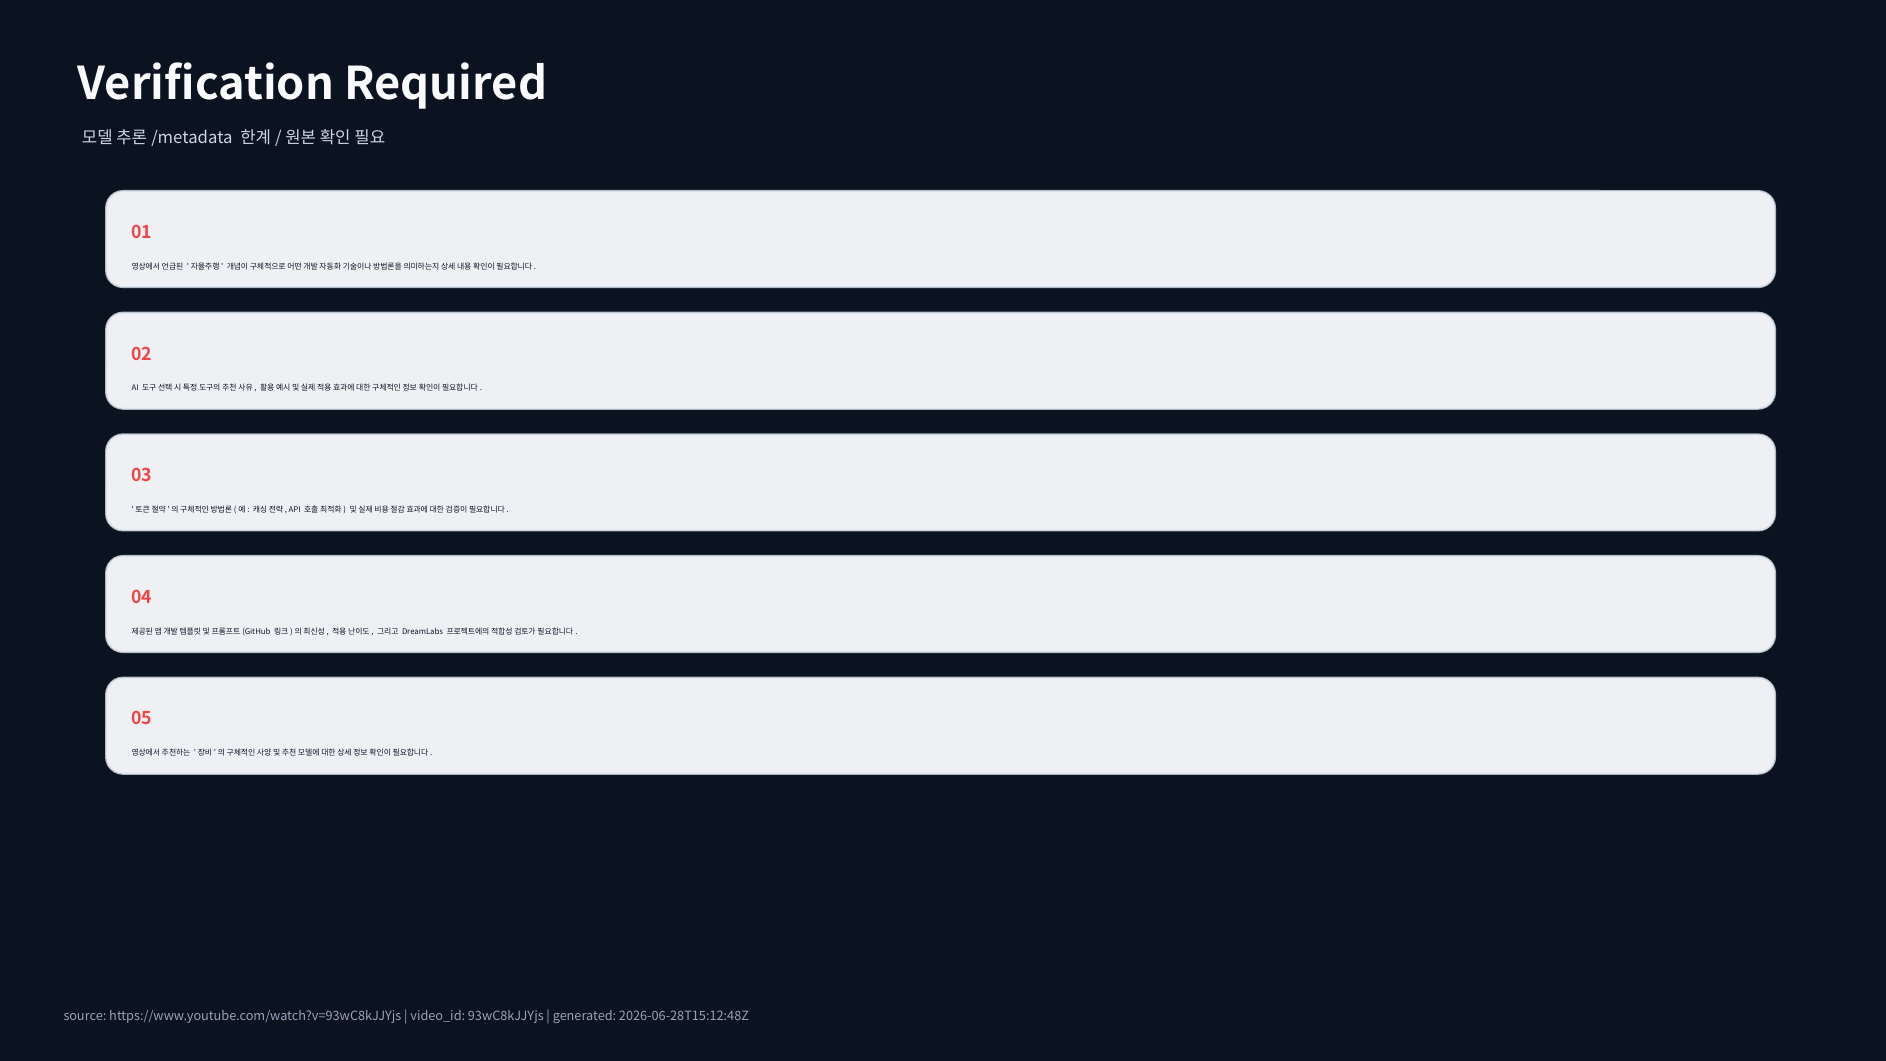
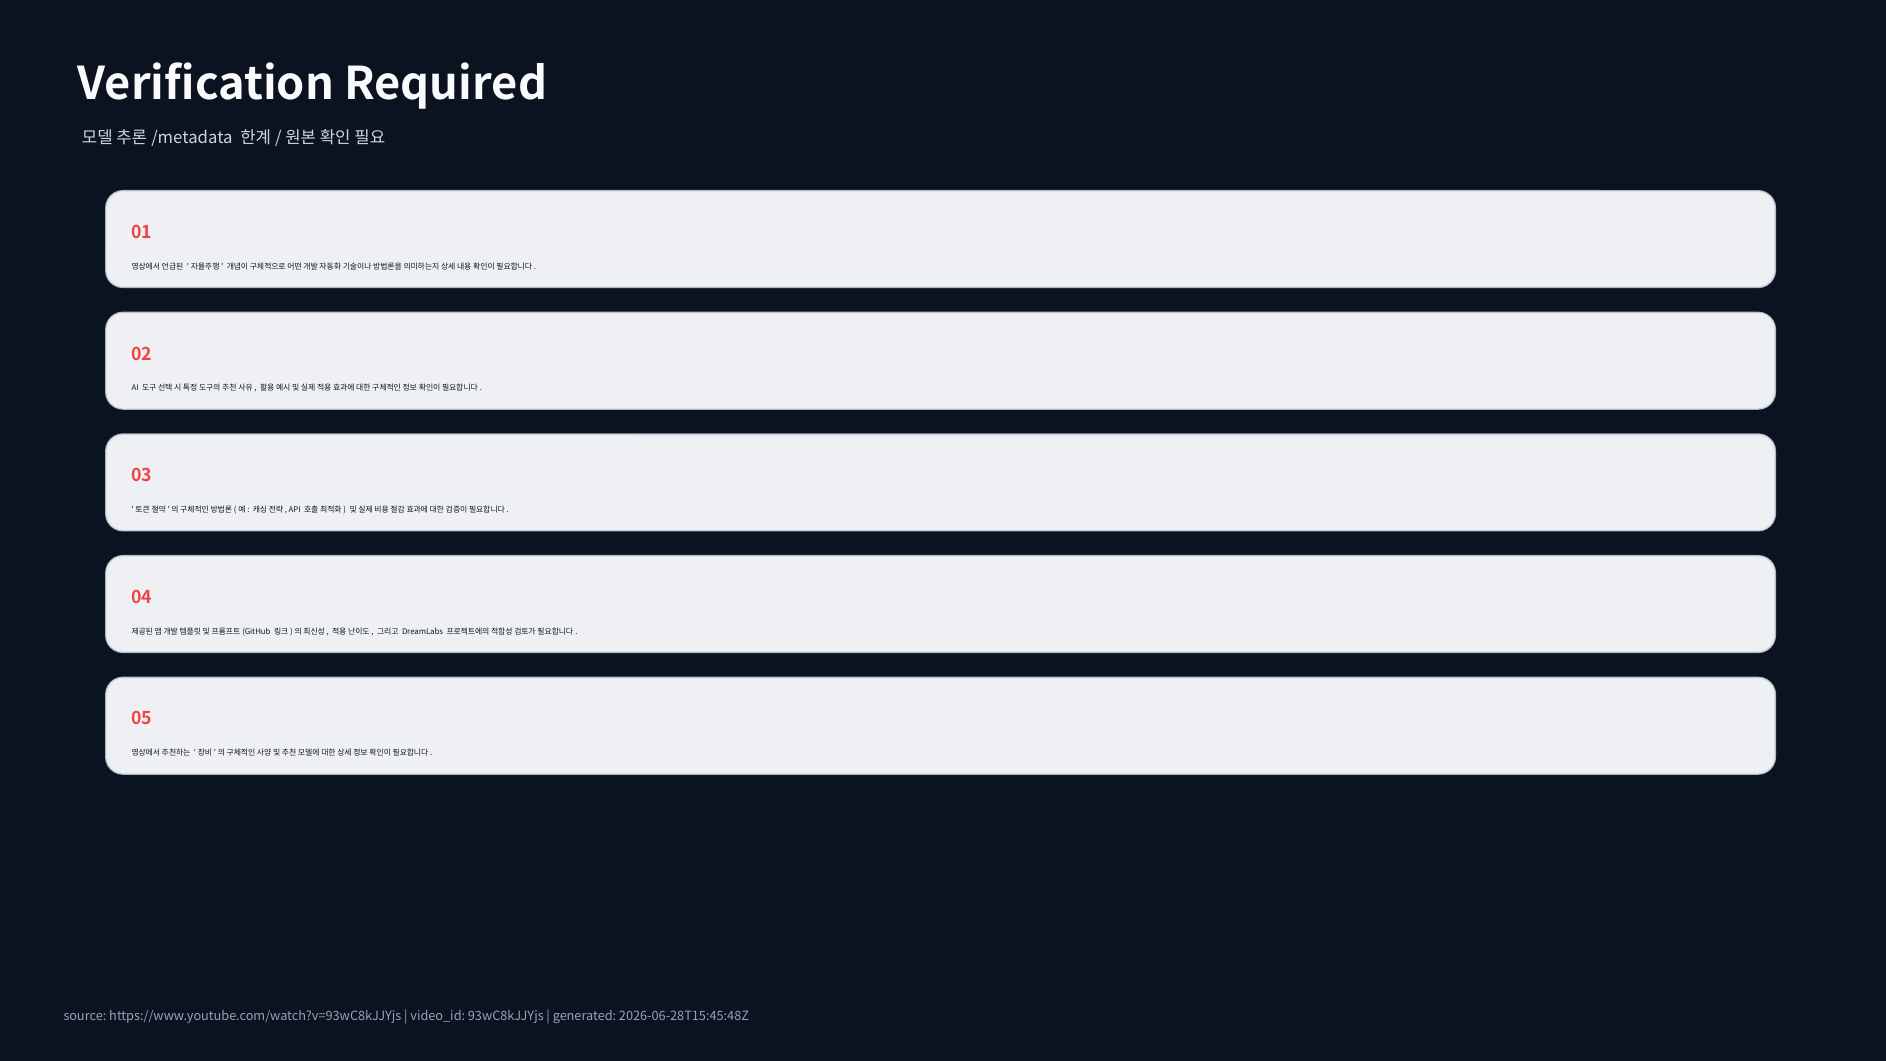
2026-06-28T15:12:48Z: 2026-06-28T15:12:48Z -> 2026-06-28T15:45:48Z (684, 1016)
